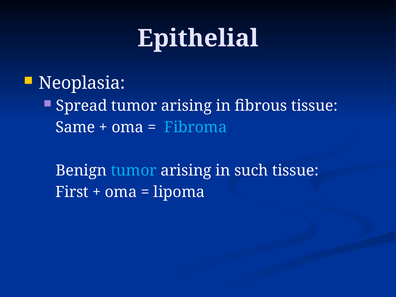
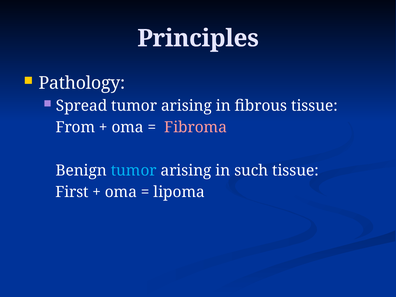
Epithelial: Epithelial -> Principles (198, 38)
Neoplasia: Neoplasia -> Pathology (82, 83)
Same: Same -> From (75, 127)
Fibroma colour: light blue -> pink (196, 127)
